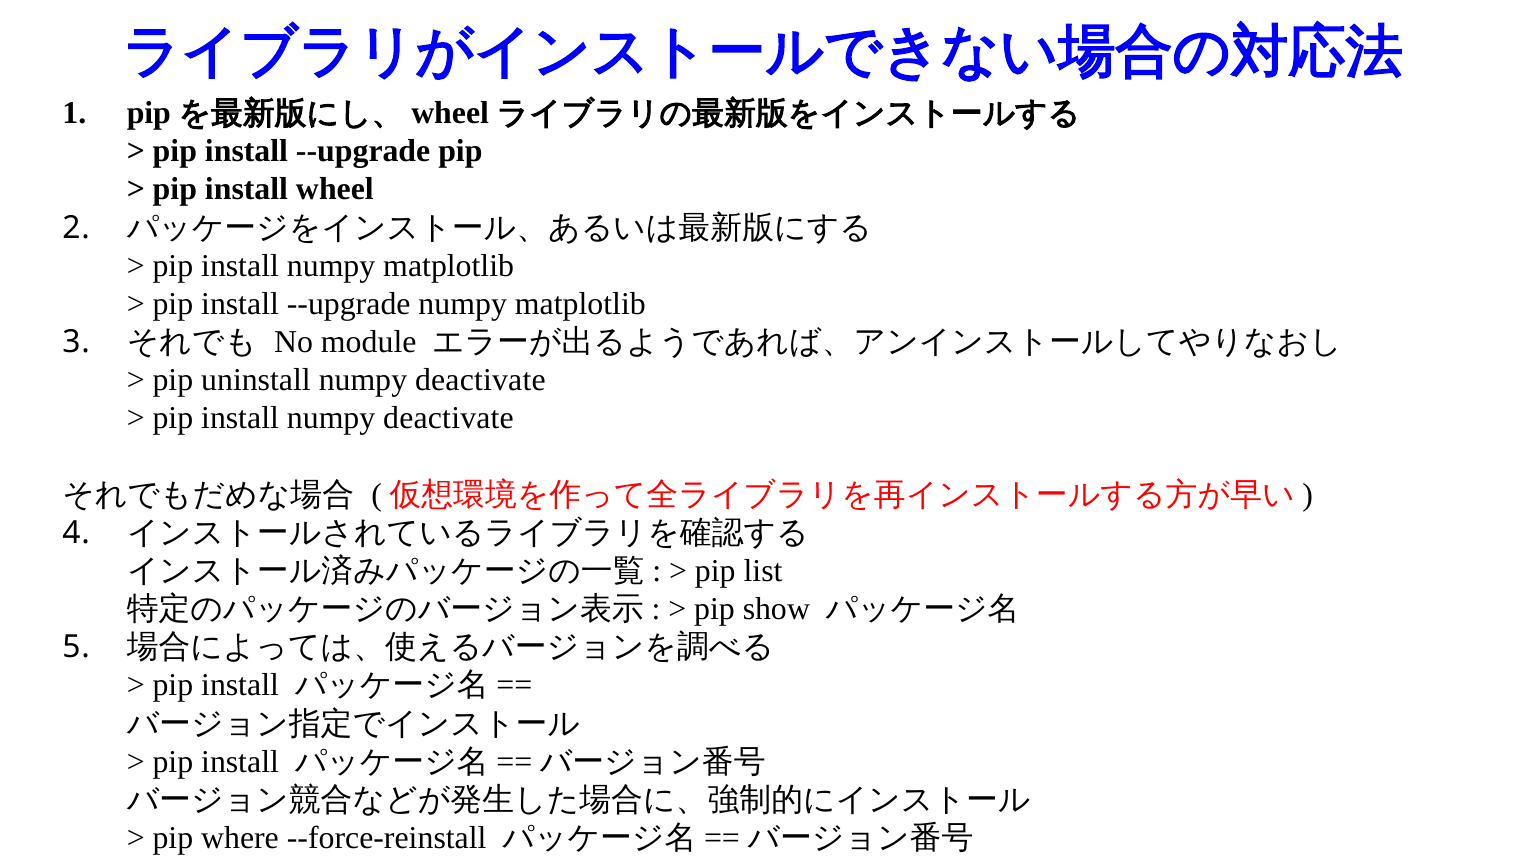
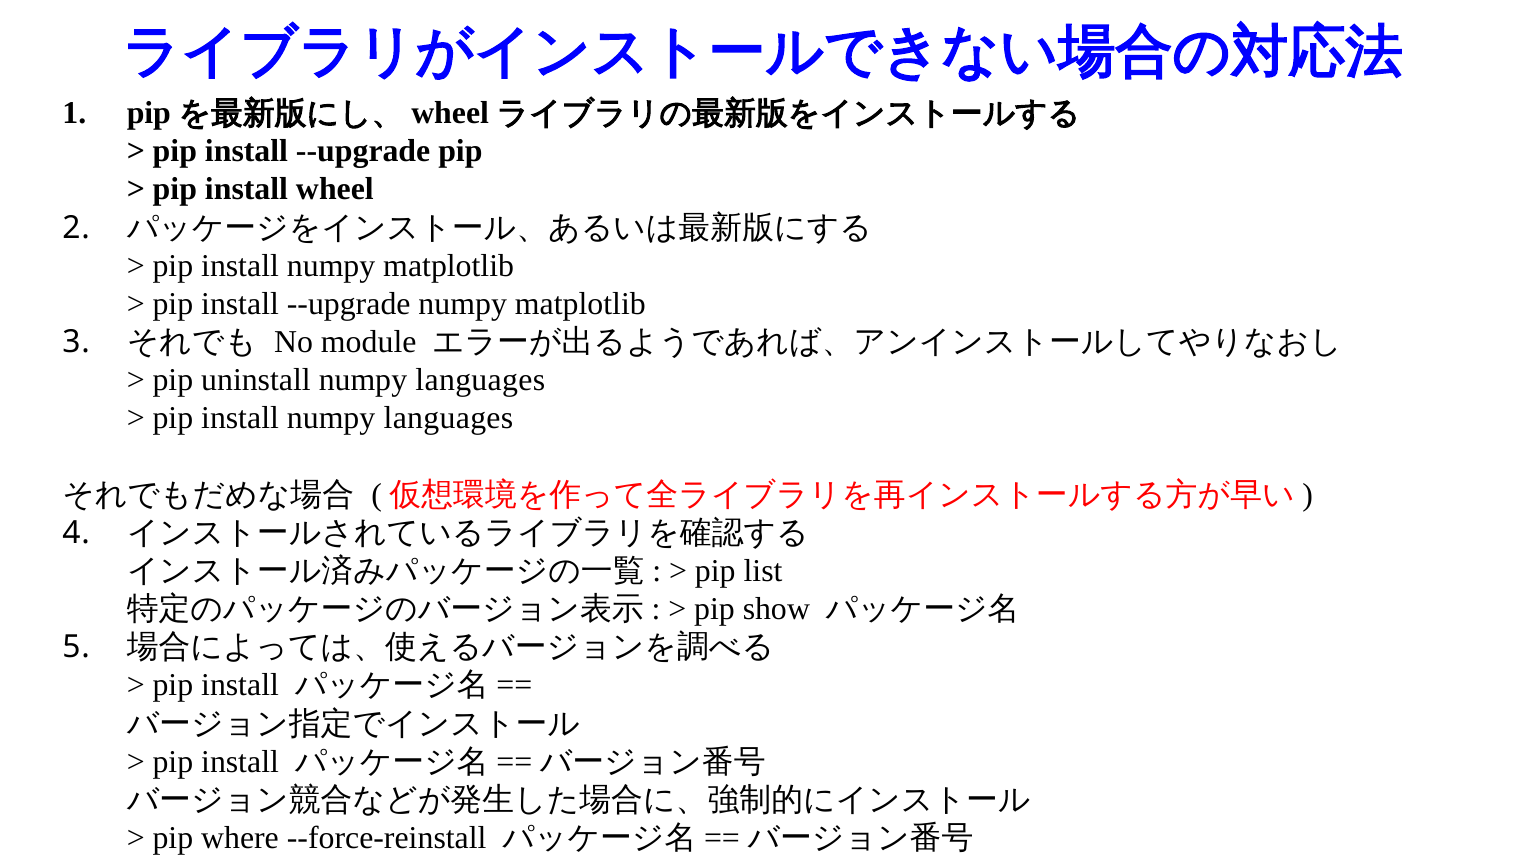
uninstall numpy deactivate: deactivate -> languages (480, 380)
install numpy deactivate: deactivate -> languages (448, 419)
